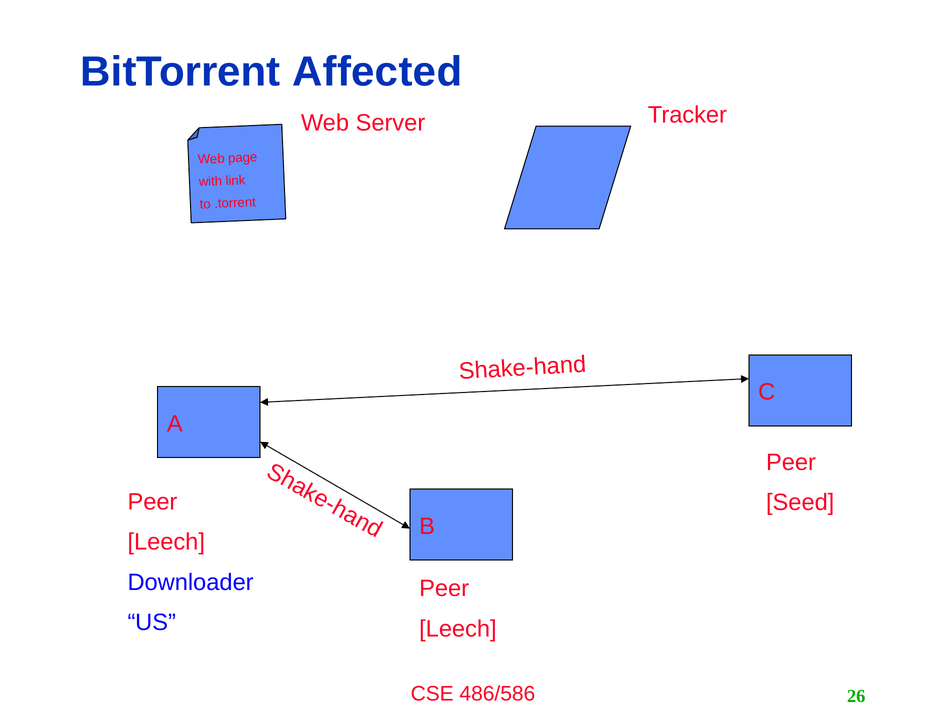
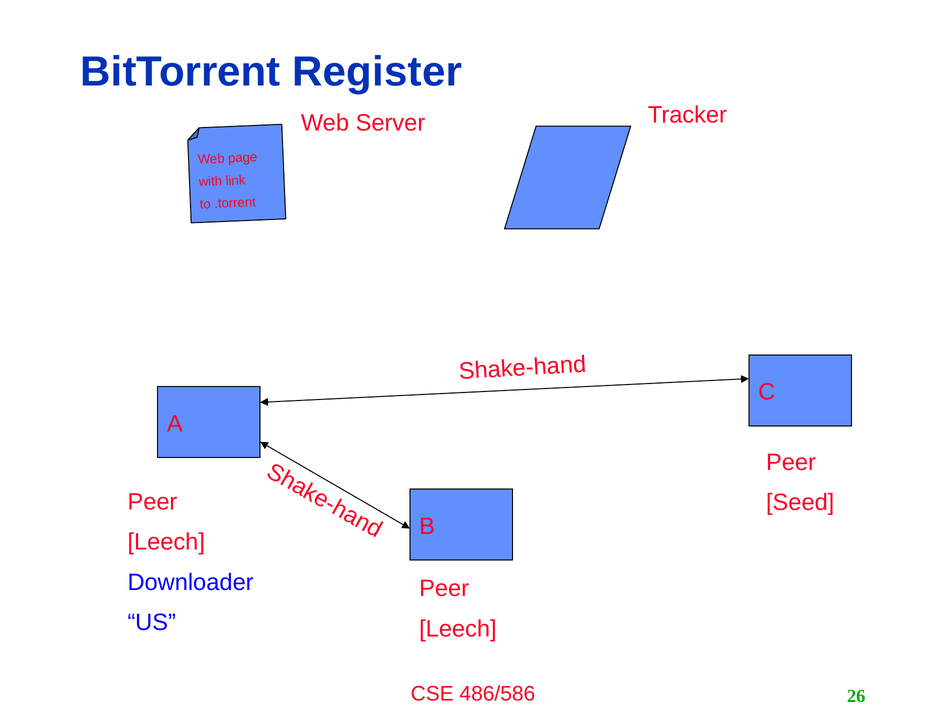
Affected: Affected -> Register (377, 72)
